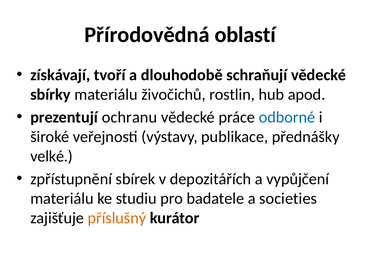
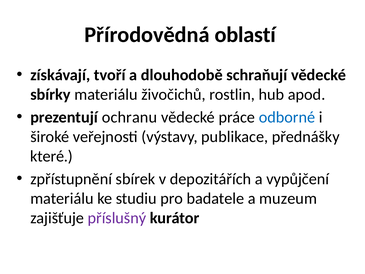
velké: velké -> které (52, 156)
societies: societies -> muzeum (288, 198)
příslušný colour: orange -> purple (117, 218)
